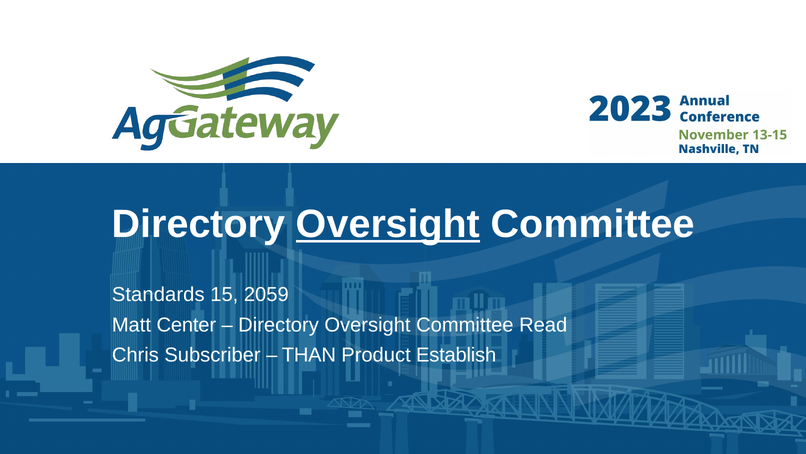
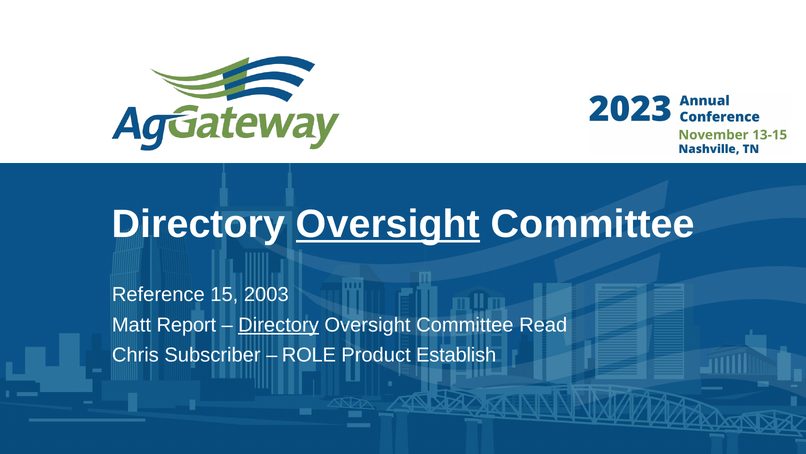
Standards: Standards -> Reference (158, 294)
2059: 2059 -> 2003 (266, 294)
Center: Center -> Report (186, 325)
Directory underline: none -> present (279, 325)
THAN: THAN -> ROLE (309, 355)
